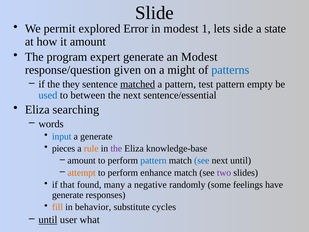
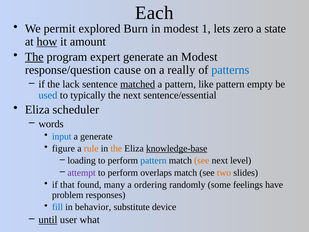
Slide: Slide -> Each (154, 13)
Error: Error -> Burn (136, 29)
side: side -> zero (243, 29)
how underline: none -> present (47, 42)
The underline: none -> present (34, 57)
given: given -> cause (127, 70)
might: might -> really (181, 70)
they: they -> lack (71, 84)
test: test -> like (206, 84)
between: between -> typically (88, 95)
searching: searching -> scheduler (76, 110)
pieces: pieces -> figure (63, 148)
the colour: purple -> orange (116, 148)
knowledge-base underline: none -> present (177, 148)
amount: amount -> loading (82, 160)
see colour: blue -> orange (202, 160)
next until: until -> level (241, 160)
attempt colour: orange -> purple (82, 172)
enhance: enhance -> overlaps (156, 172)
two colour: purple -> orange (224, 172)
negative: negative -> ordering (150, 185)
generate: generate -> problem (68, 195)
fill colour: orange -> blue (57, 207)
cycles: cycles -> device (164, 207)
